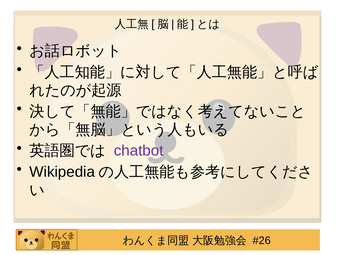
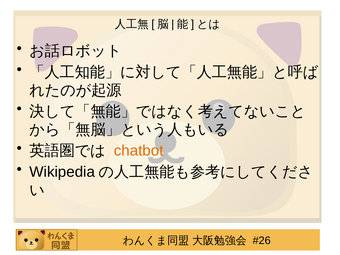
chatbot colour: purple -> orange (139, 151)
